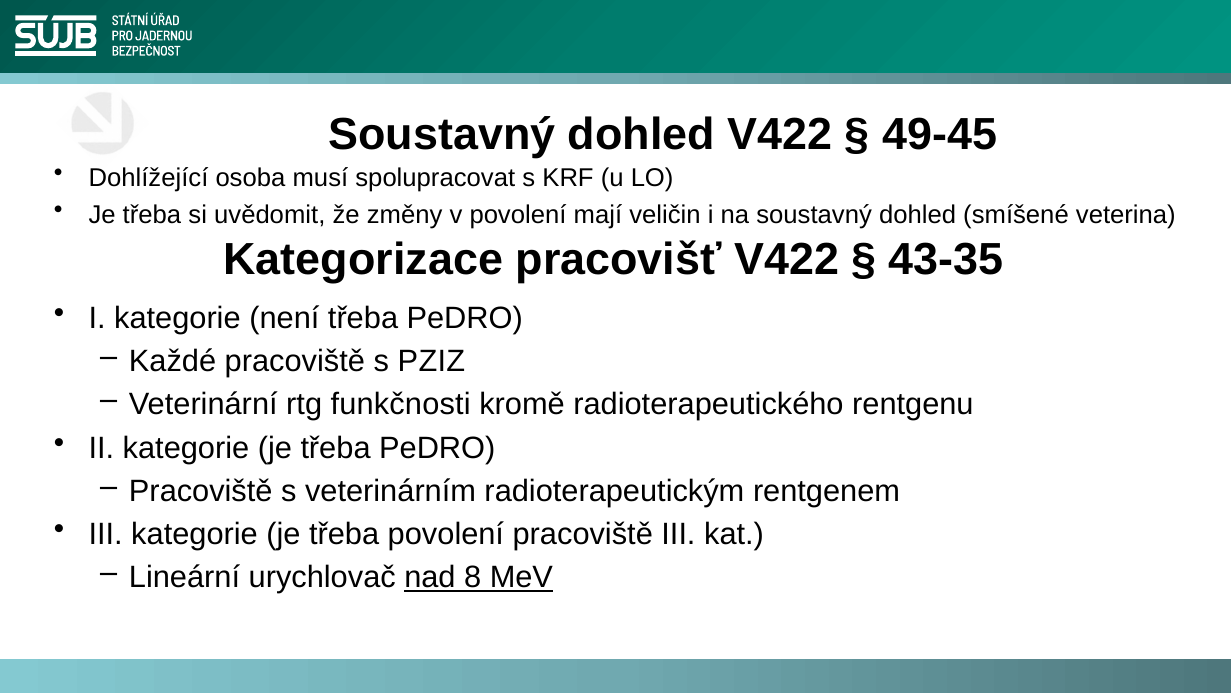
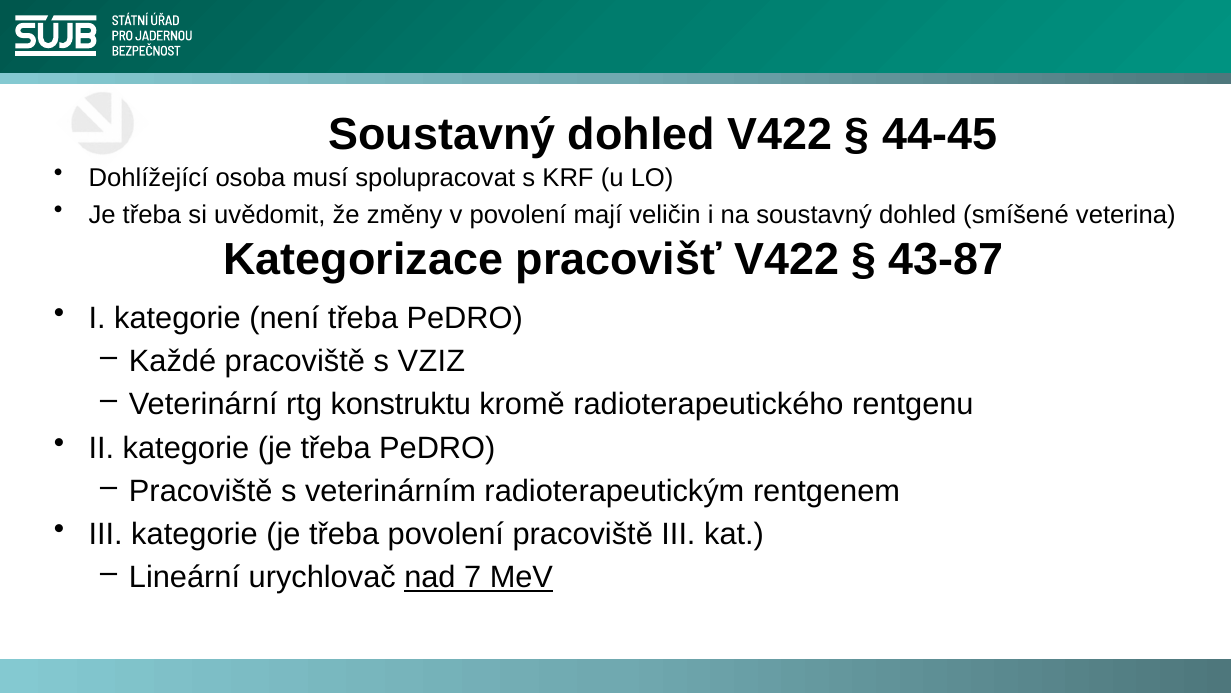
49-45: 49-45 -> 44-45 (940, 135)
43-35: 43-35 -> 43-87 (946, 259)
PZIZ: PZIZ -> VZIZ (431, 361)
funkčnosti: funkčnosti -> konstruktu (401, 404)
8: 8 -> 7 (473, 577)
